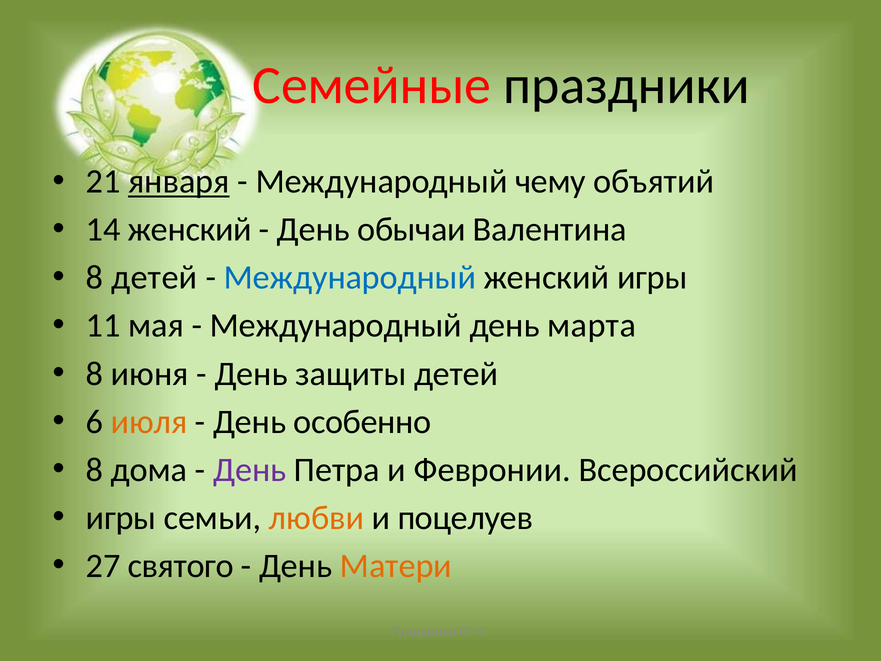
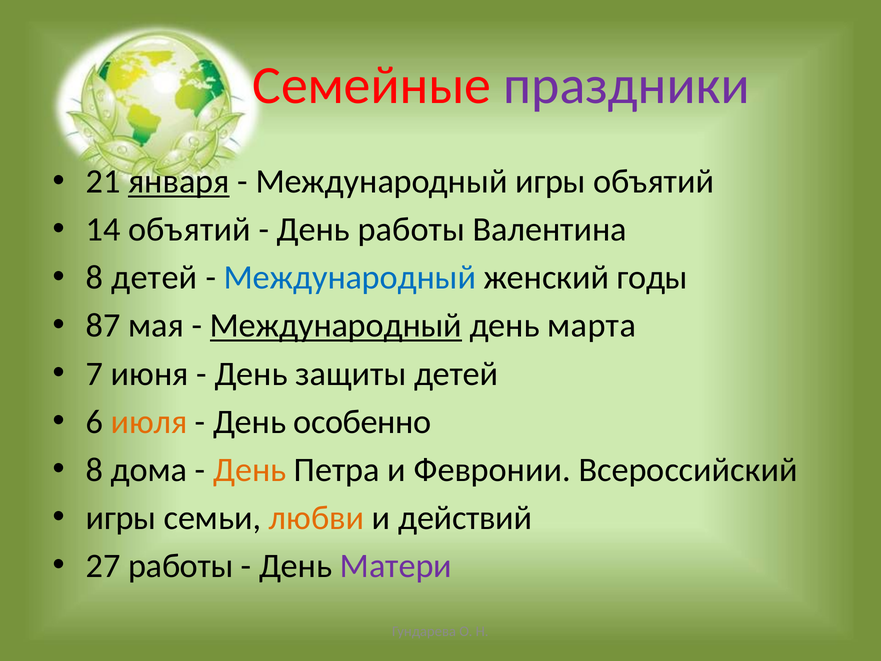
праздники colour: black -> purple (626, 85)
Международный чему: чему -> игры (551, 182)
14 женский: женский -> объятий (189, 230)
День обычаи: обычаи -> работы (411, 230)
женский игры: игры -> годы (652, 278)
11: 11 -> 87 (103, 326)
Международный underline: none -> present (336, 326)
8: 8 -> 7 (95, 374)
День colour: purple -> orange (250, 470)
поцелуев: поцелуев -> действий (465, 518)
27 святого: святого -> работы (181, 566)
Матери colour: orange -> purple (396, 566)
